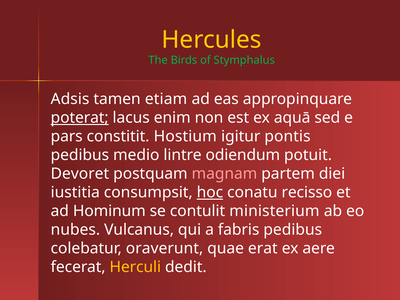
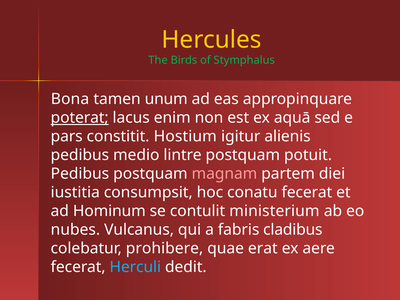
Adsis: Adsis -> Bona (70, 99)
etiam: etiam -> unum (166, 99)
pontis: pontis -> alienis (288, 136)
lintre odiendum: odiendum -> postquam (243, 155)
Devoret: Devoret -> Pedibus (80, 174)
hoc underline: present -> none (210, 192)
conatu recisso: recisso -> fecerat (307, 192)
fabris pedibus: pedibus -> cladibus (293, 230)
oraverunt: oraverunt -> prohibere (165, 249)
Herculi colour: yellow -> light blue (135, 267)
